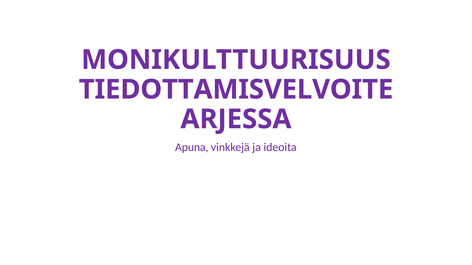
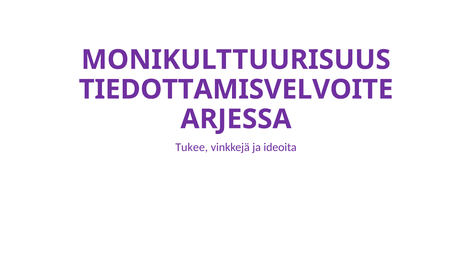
Apuna: Apuna -> Tukee (192, 148)
